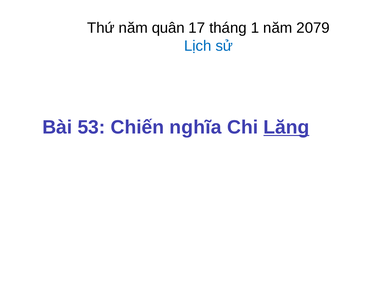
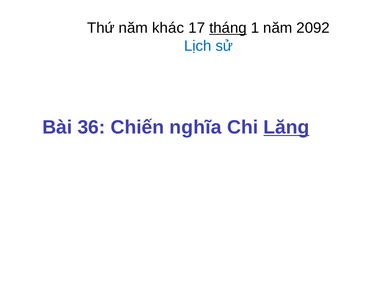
quân: quân -> khác (168, 28)
tháng underline: none -> present (228, 28)
2079: 2079 -> 2092 (313, 28)
53: 53 -> 36 (91, 127)
